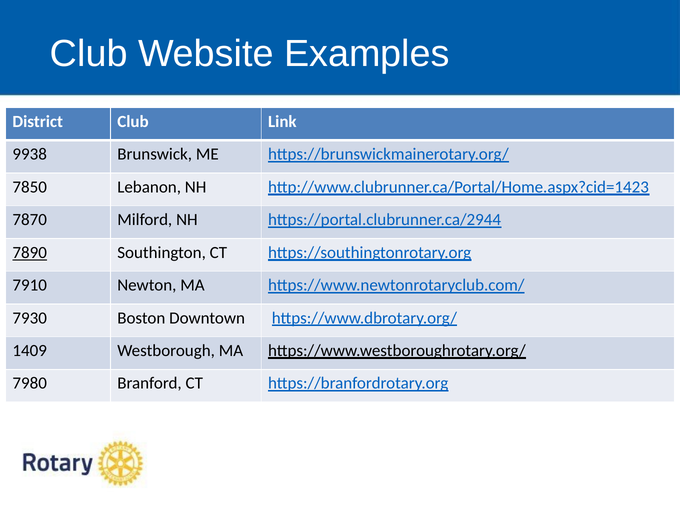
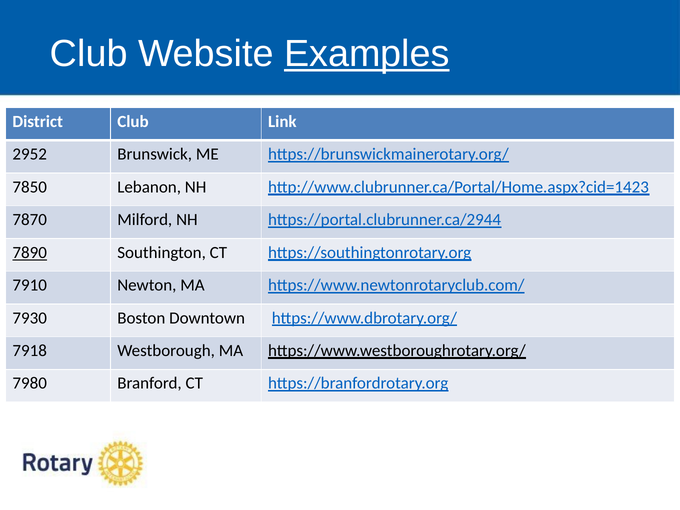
Examples underline: none -> present (367, 54)
9938: 9938 -> 2952 (30, 154)
1409: 1409 -> 7918 (30, 351)
